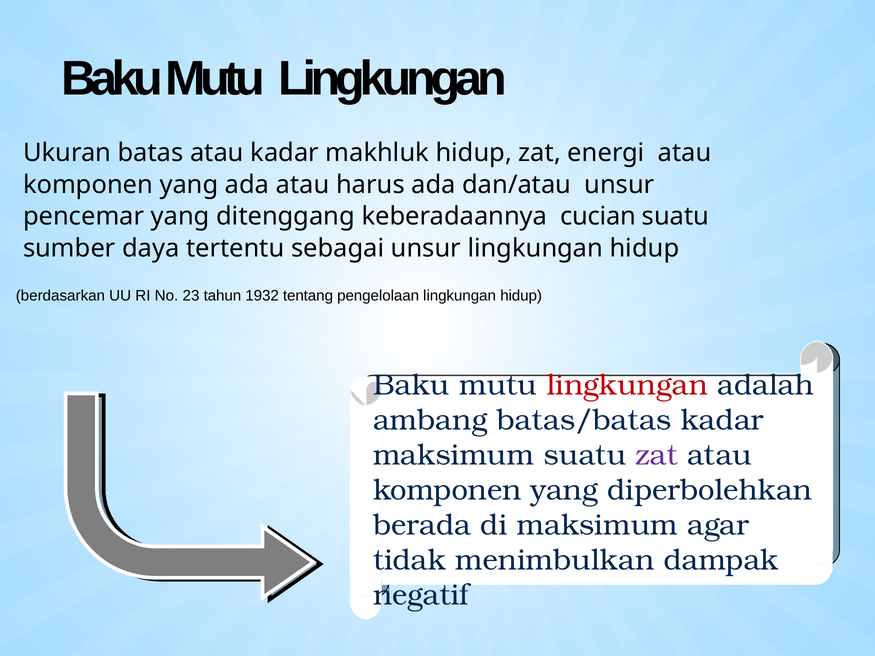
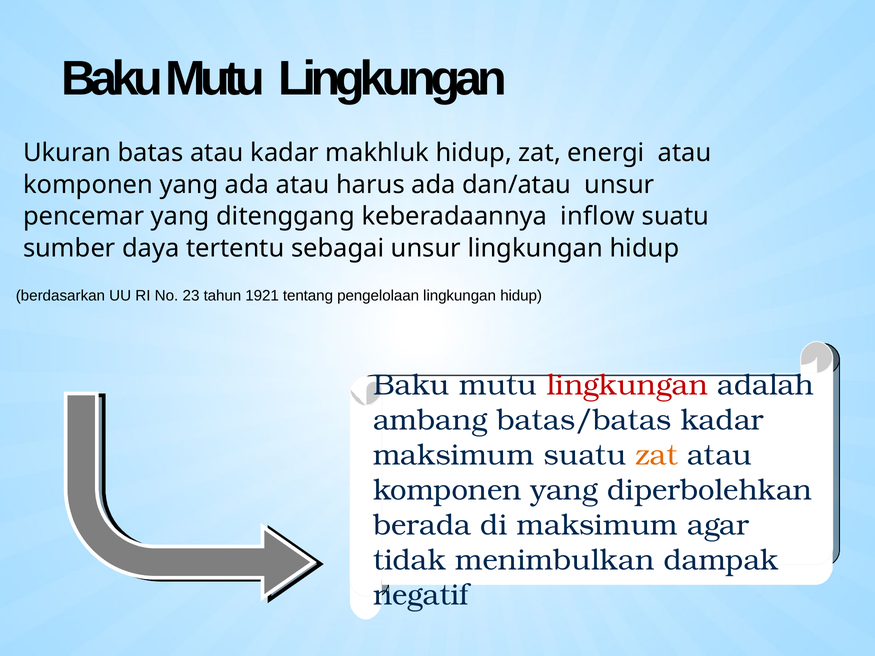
cucian: cucian -> inflow (598, 217)
1932: 1932 -> 1921 (262, 296)
zat colour: purple -> orange (657, 455)
